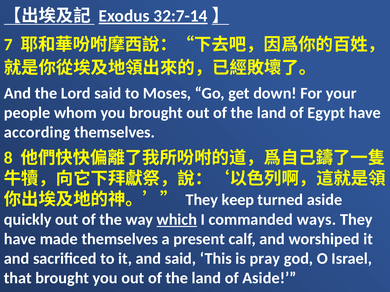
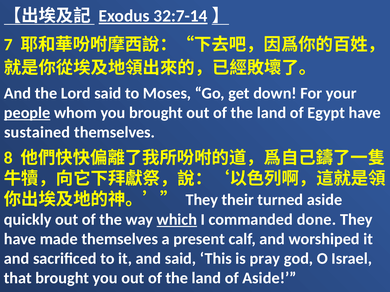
people underline: none -> present (27, 113)
according: according -> sustained (37, 133)
keep: keep -> their (238, 200)
ways: ways -> done (316, 220)
